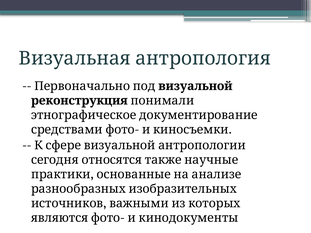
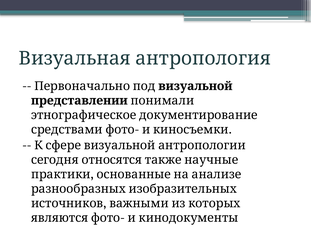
реконструкция: реконструкция -> представлении (79, 101)
